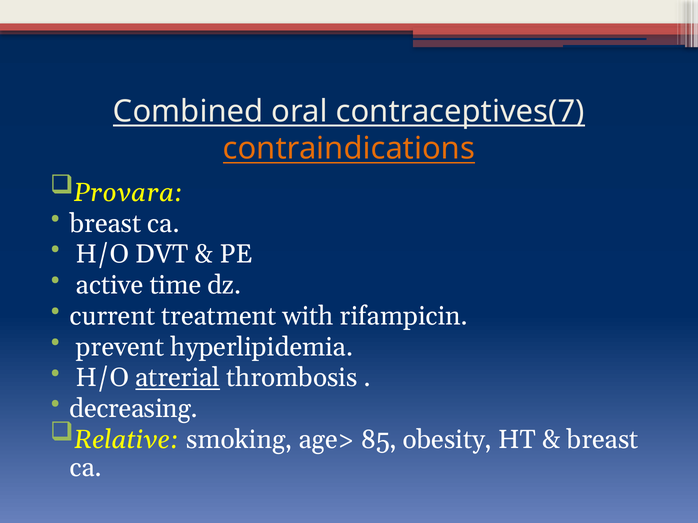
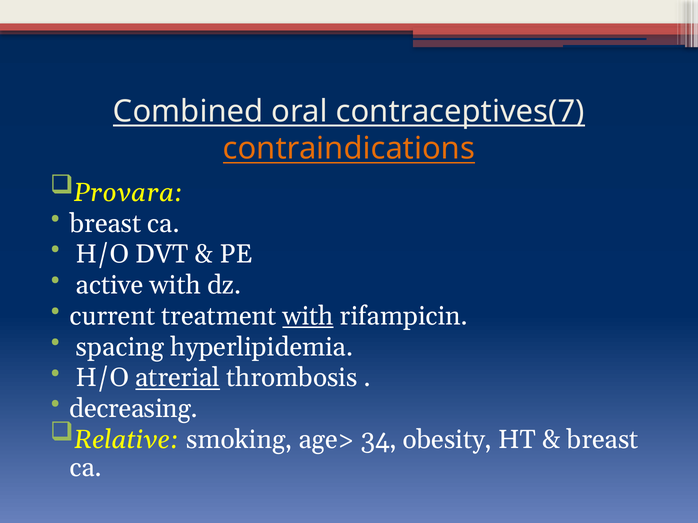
active time: time -> with (175, 285)
with underline: none -> present (308, 316)
prevent: prevent -> spacing (120, 347)
85: 85 -> 34 (379, 440)
